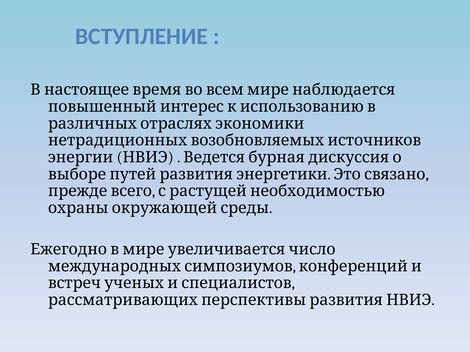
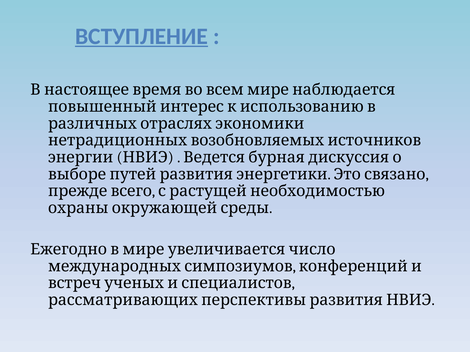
ВСТУПЛЕНИЕ underline: none -> present (142, 36)
